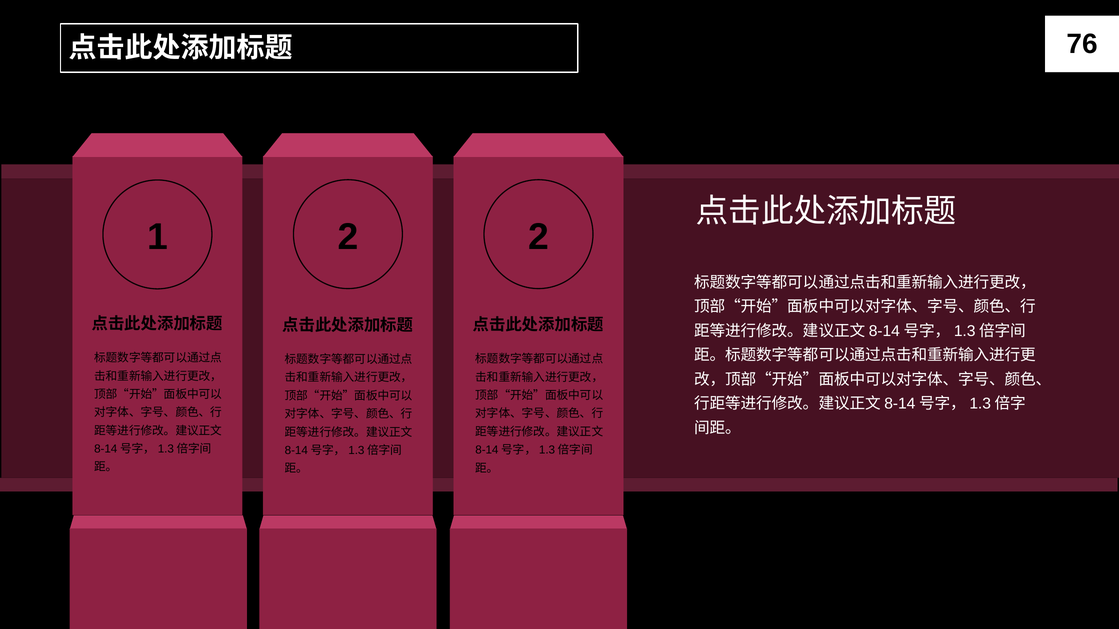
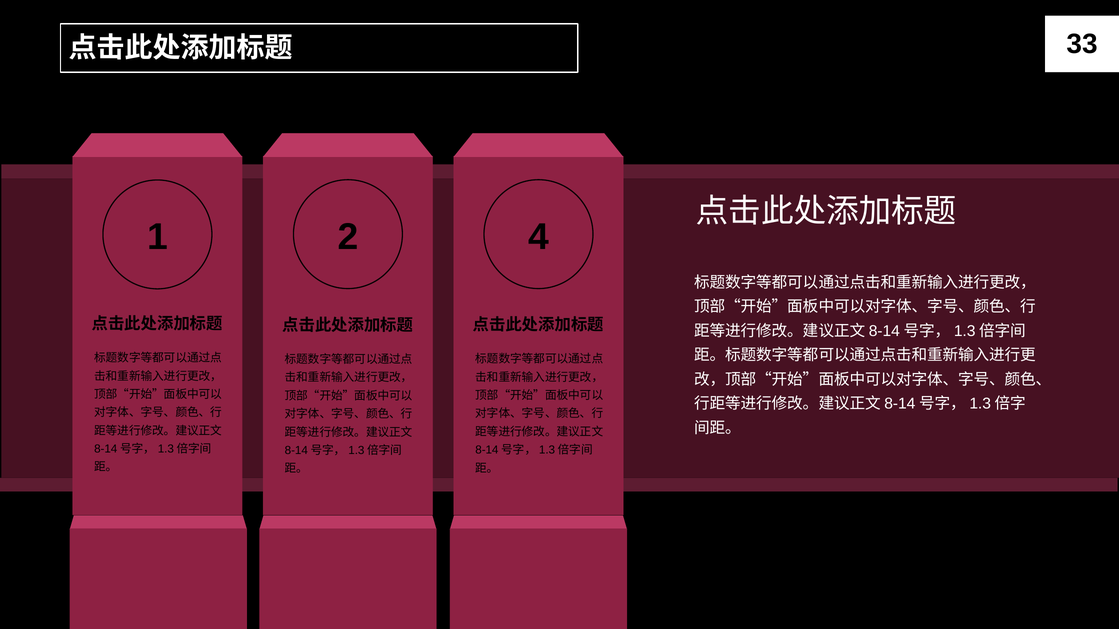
76: 76 -> 33 (1082, 44)
2 2: 2 -> 4 (538, 237)
